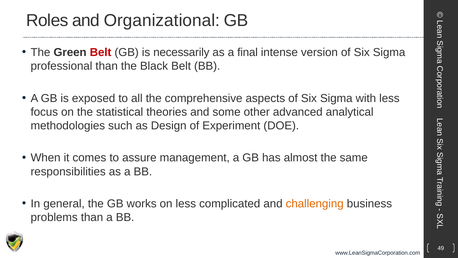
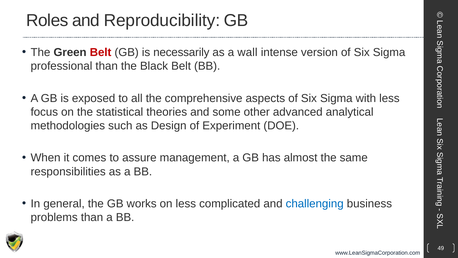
Organizational: Organizational -> Reproducibility (162, 20)
final: final -> wall (247, 52)
challenging colour: orange -> blue (315, 203)
